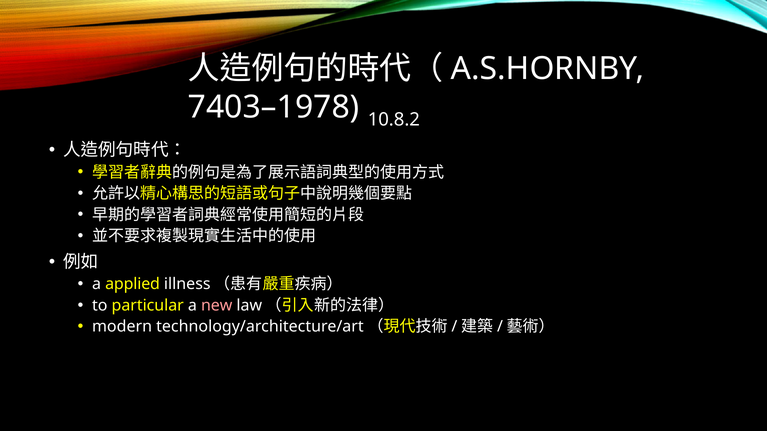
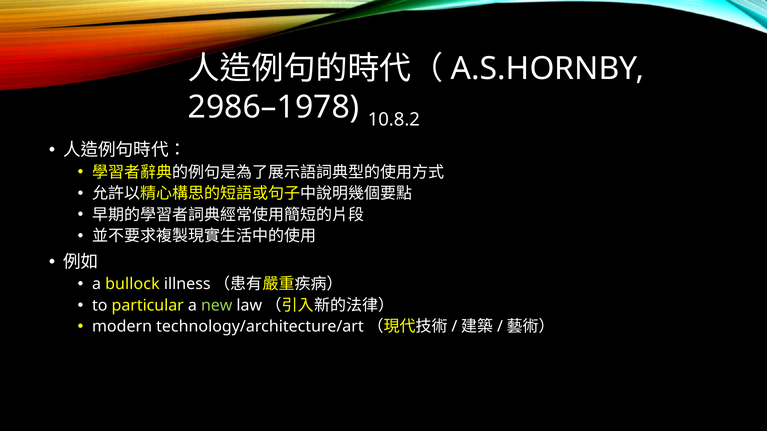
7403–1978: 7403–1978 -> 2986–1978 (274, 107)
applied: applied -> bullock (132, 284)
new colour: pink -> light green (217, 306)
